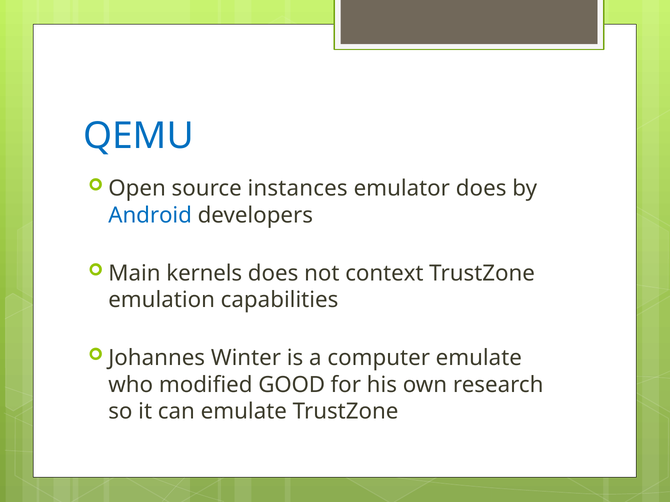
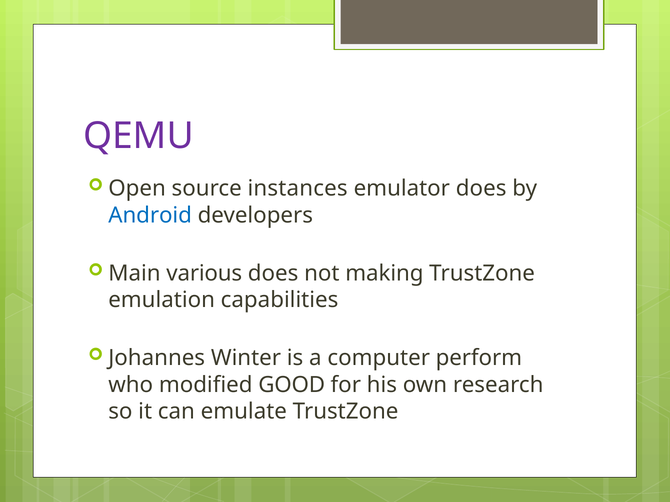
QEMU colour: blue -> purple (138, 136)
kernels: kernels -> various (204, 273)
context: context -> making (384, 273)
computer emulate: emulate -> perform (479, 358)
